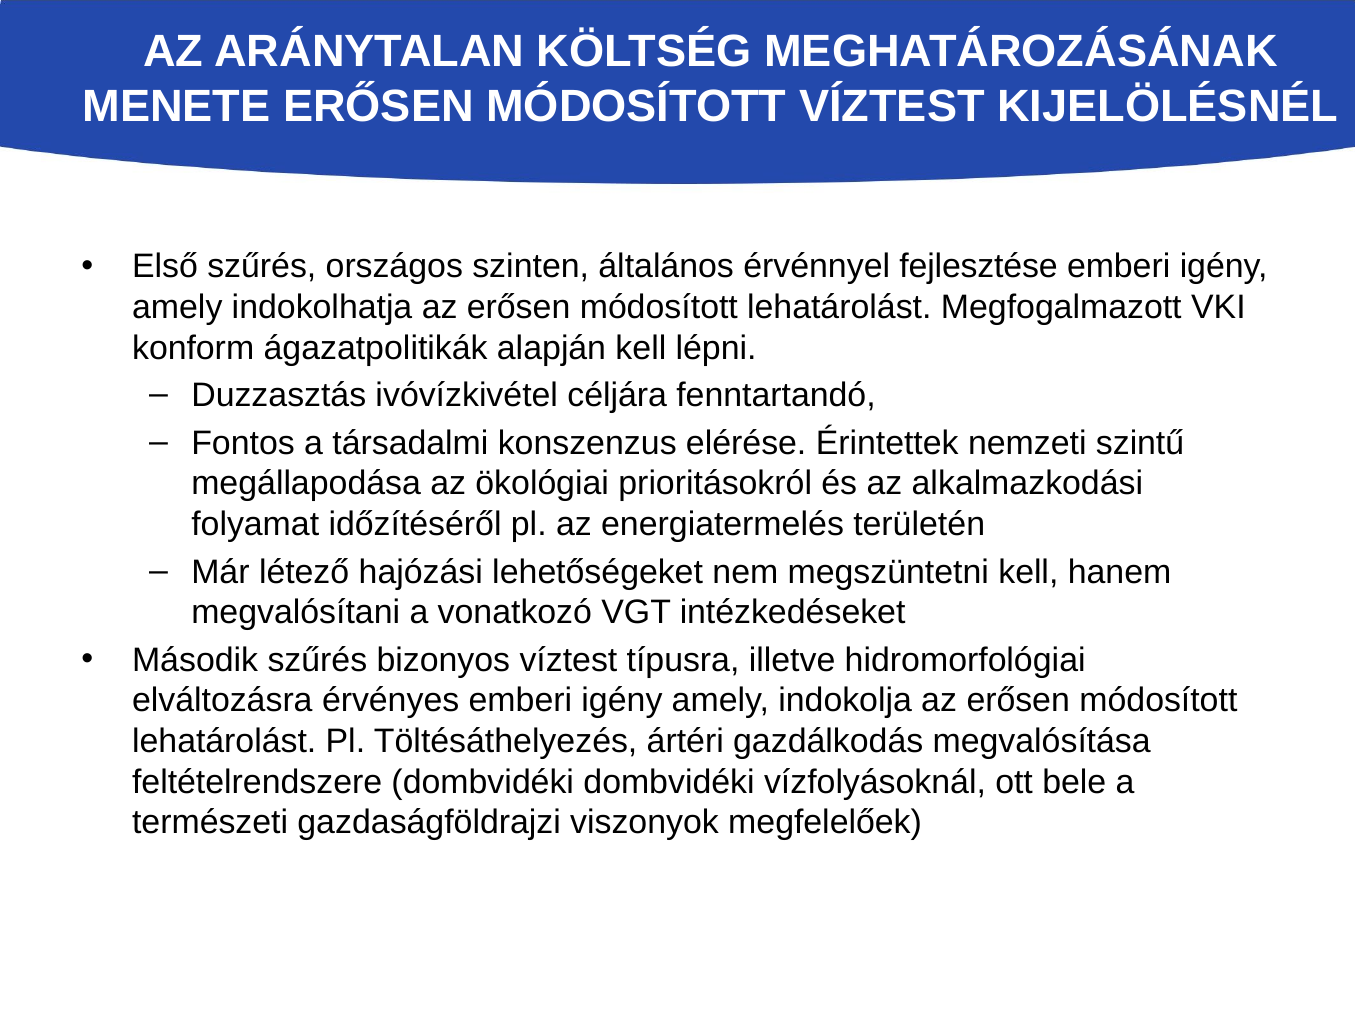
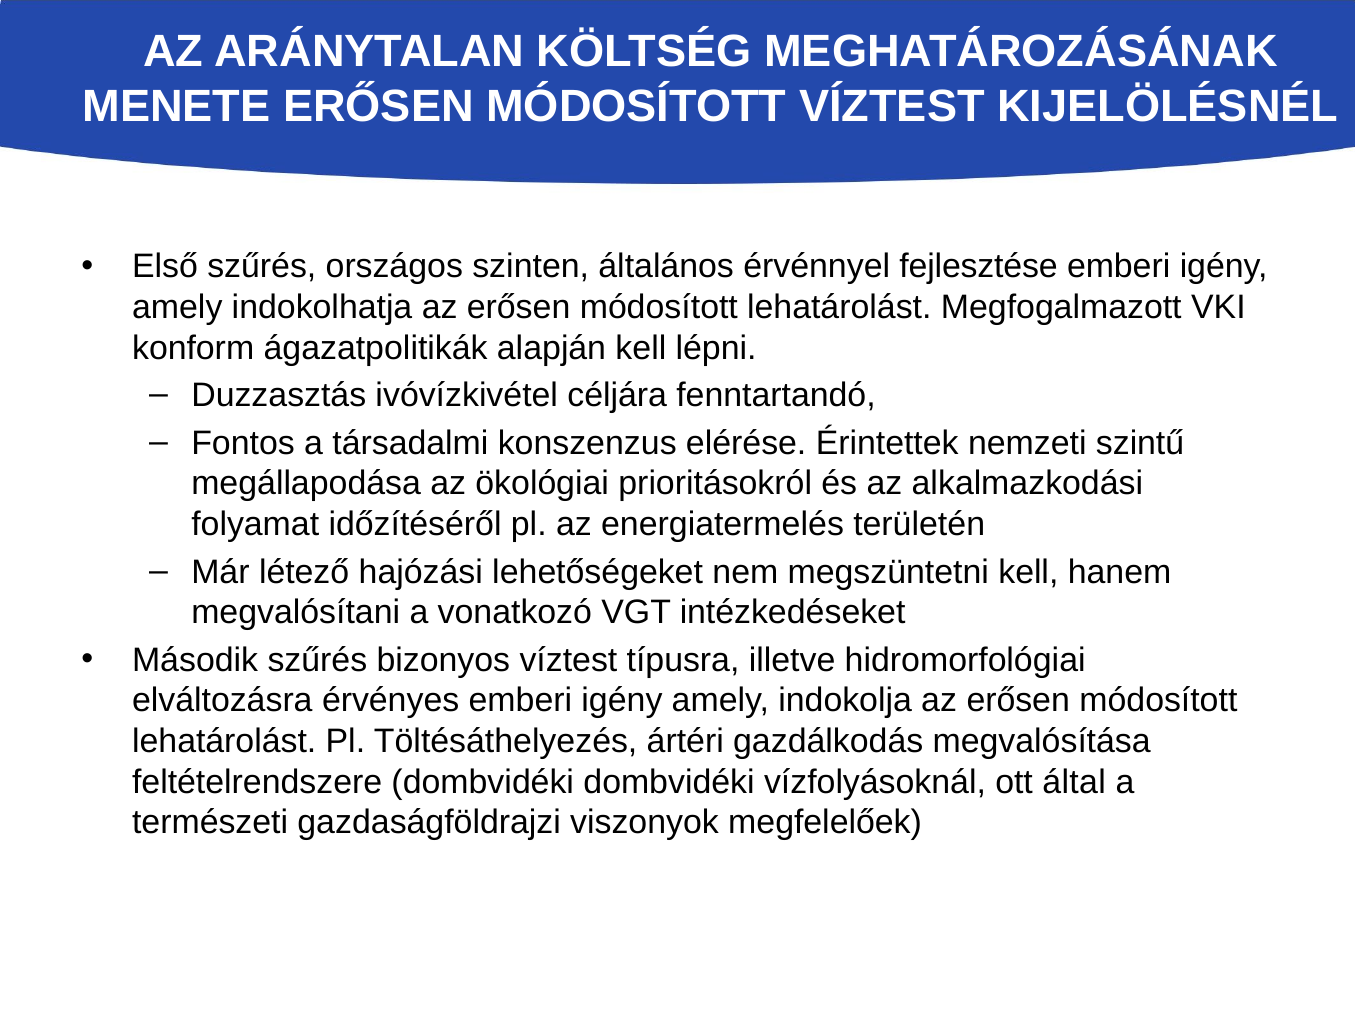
bele: bele -> által (1074, 781)
